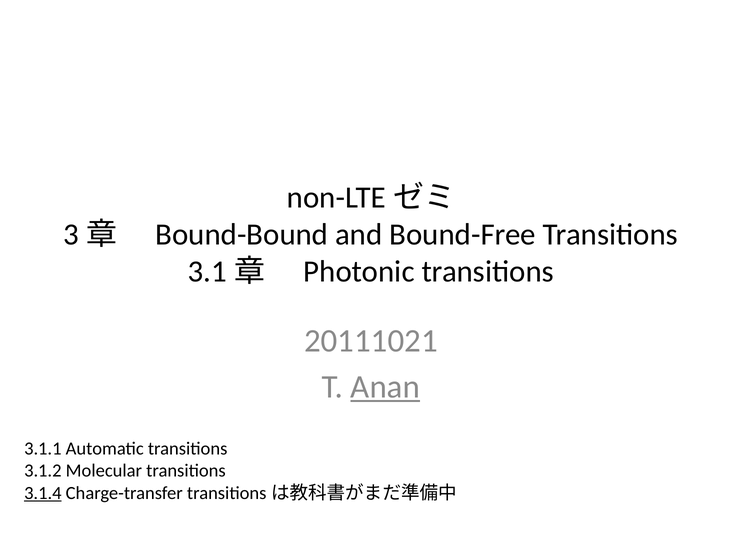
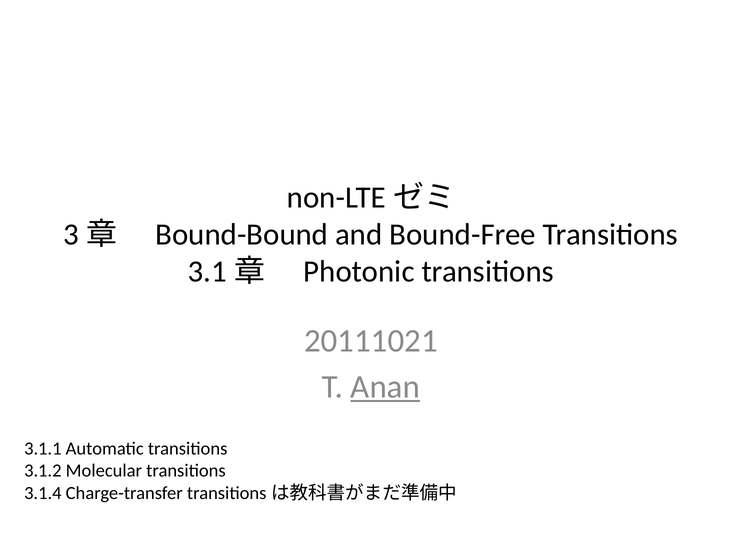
3.1.4 underline: present -> none (43, 493)
